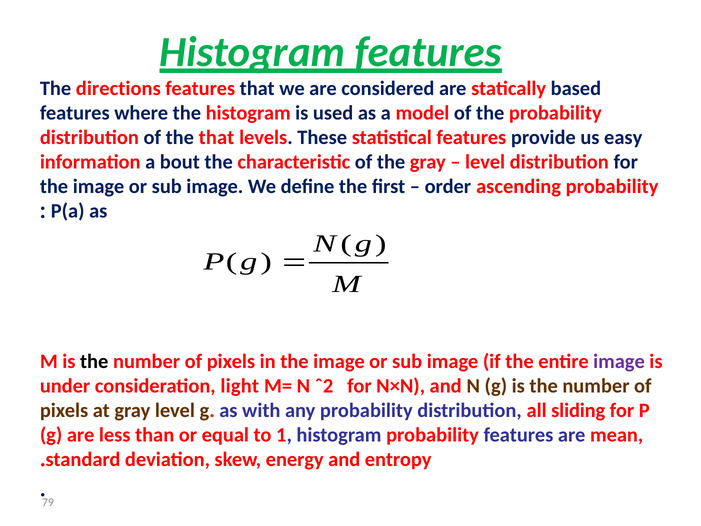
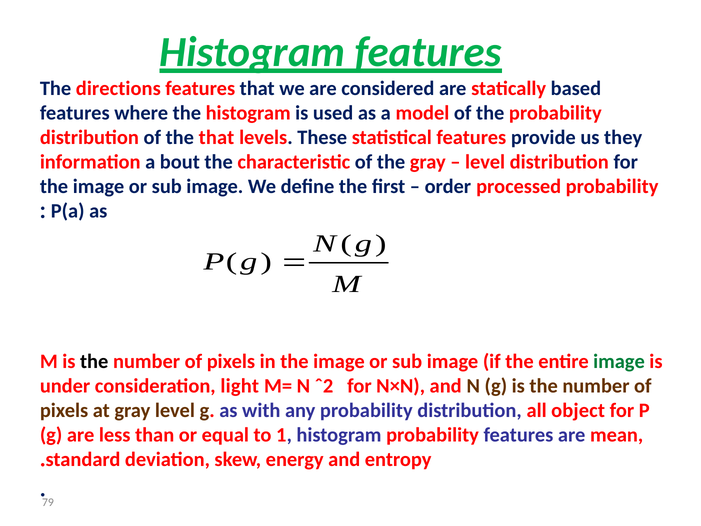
easy: easy -> they (623, 137)
ascending: ascending -> processed (519, 187)
image colour: purple -> green (619, 361)
sliding: sliding -> object (578, 410)
